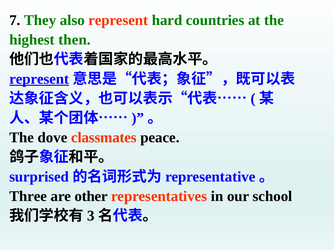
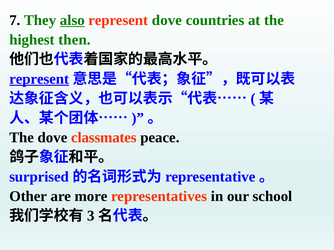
also underline: none -> present (72, 20)
represent hard: hard -> dove (167, 20)
Three: Three -> Other (28, 197)
other: other -> more (91, 197)
